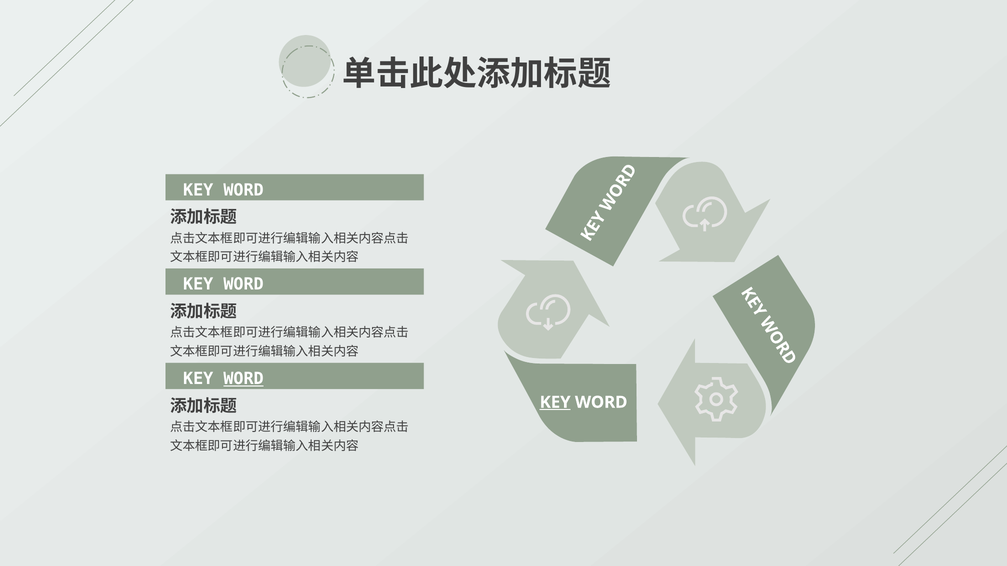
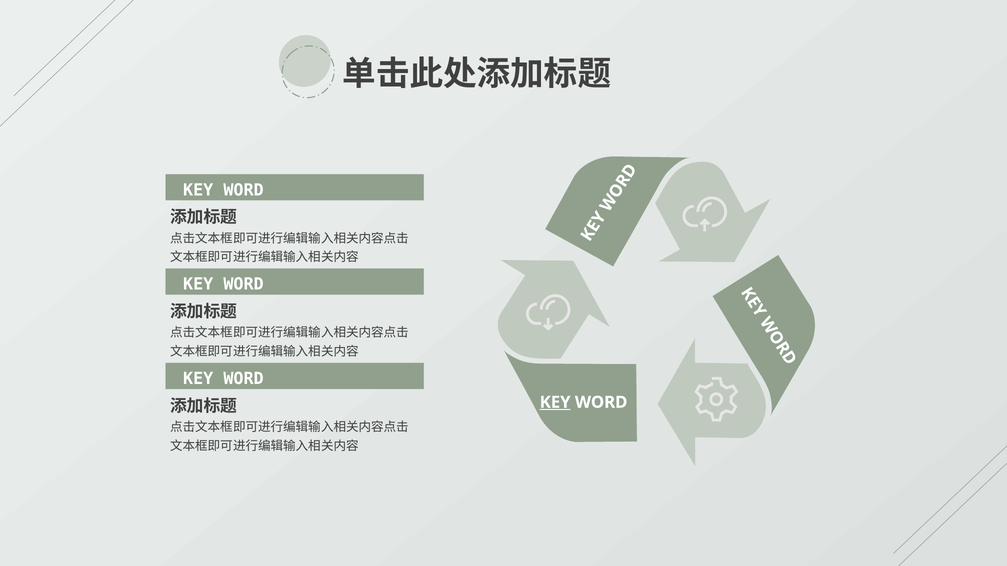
WORD underline: present -> none (244, 379)
